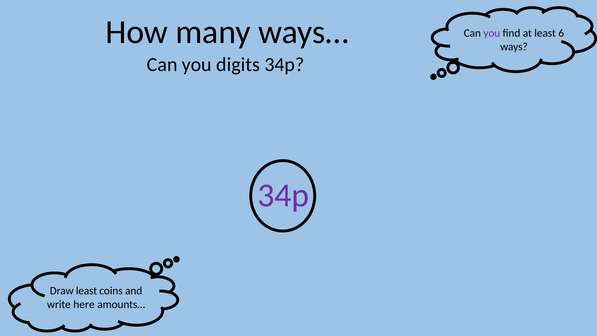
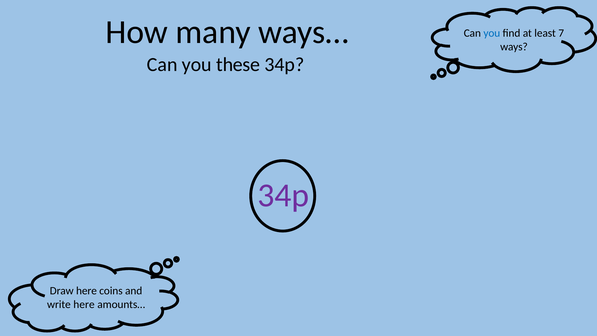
you colour: purple -> blue (492, 33)
6: 6 -> 7 (561, 33)
digits: digits -> these (238, 64)
Draw least: least -> here (86, 291)
